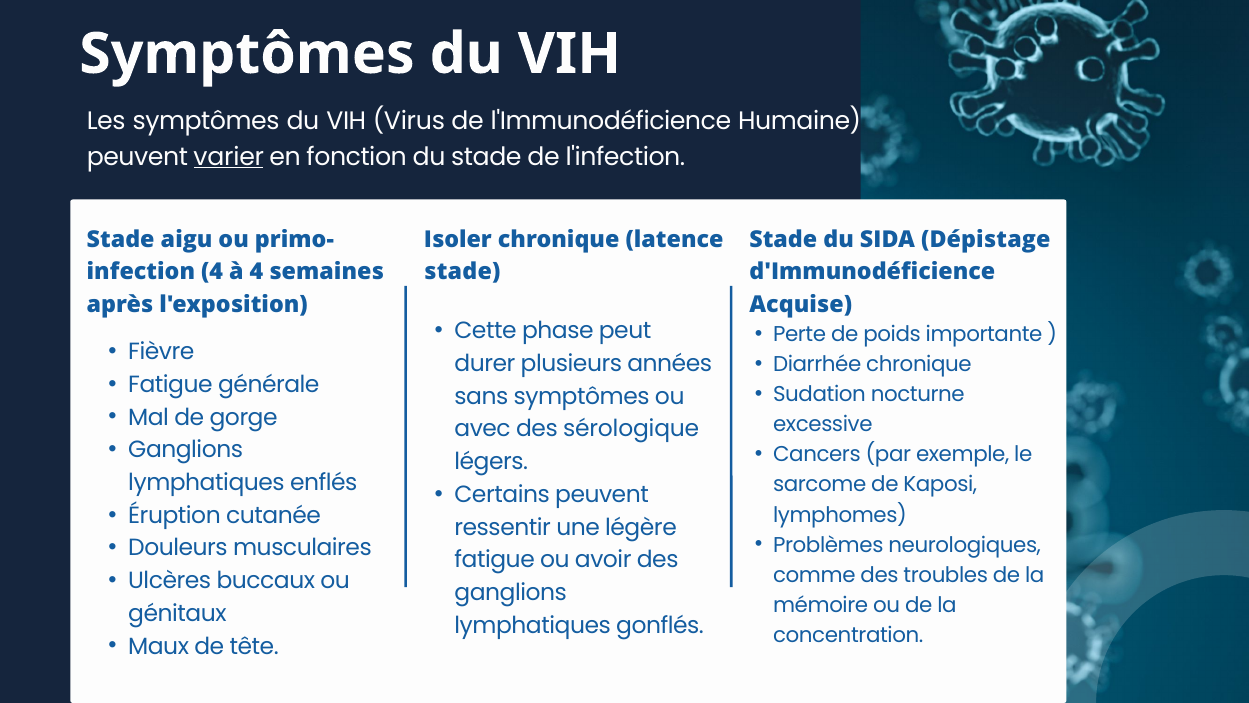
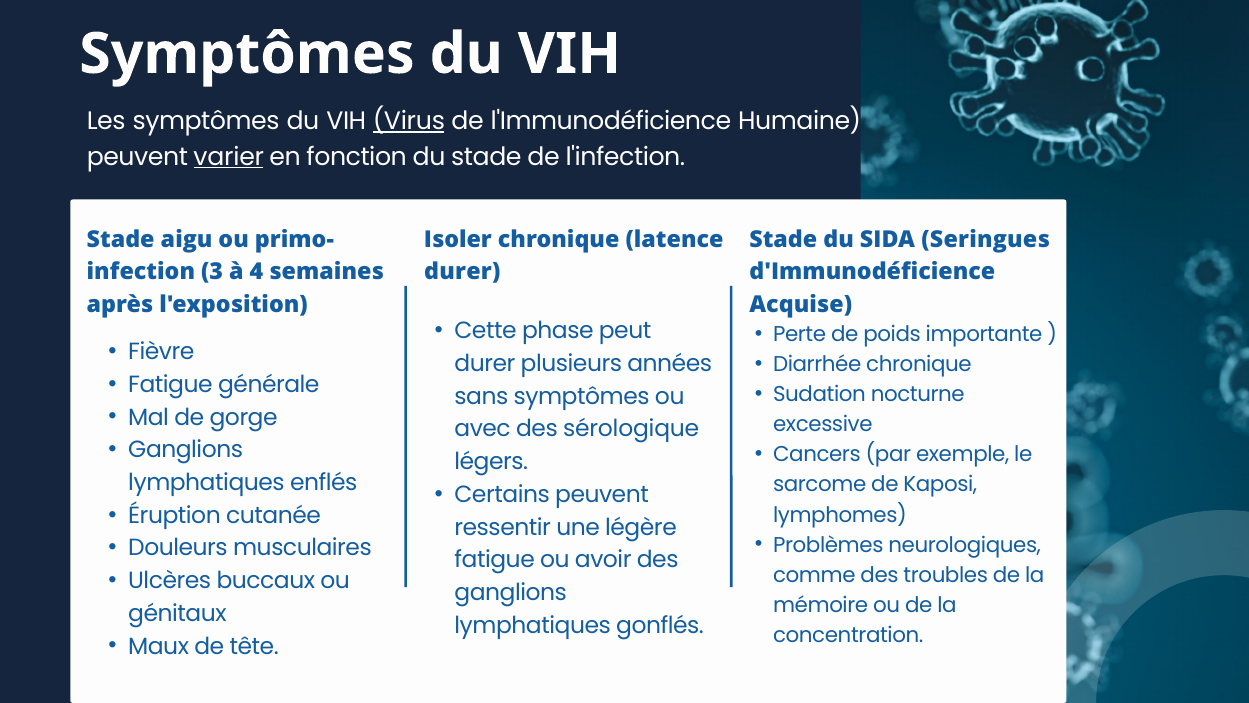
Virus underline: none -> present (409, 121)
Dépistage: Dépistage -> Seringues (986, 239)
4: 4 -> 3 (212, 272)
stade: stade -> durer (462, 272)
